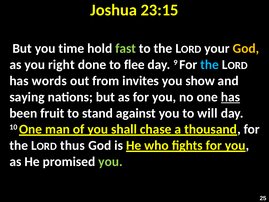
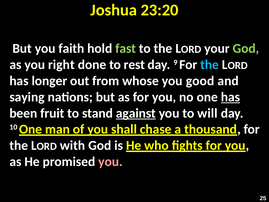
23:15: 23:15 -> 23:20 (160, 10)
time: time -> faith (71, 48)
God colour: yellow -> light green (246, 48)
flee: flee -> rest (134, 65)
words: words -> longer (49, 81)
invites: invites -> whose (141, 81)
show: show -> good (200, 81)
against underline: none -> present (136, 113)
thus: thus -> with (73, 145)
you colour: light green -> pink (111, 161)
